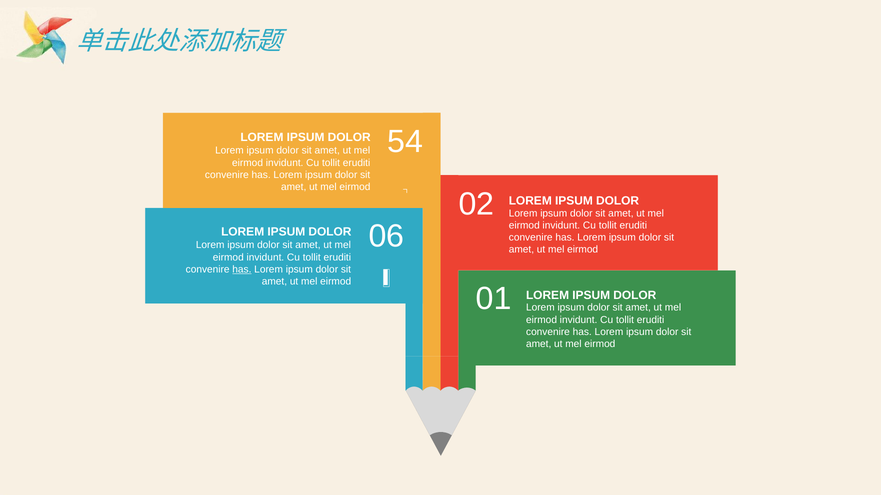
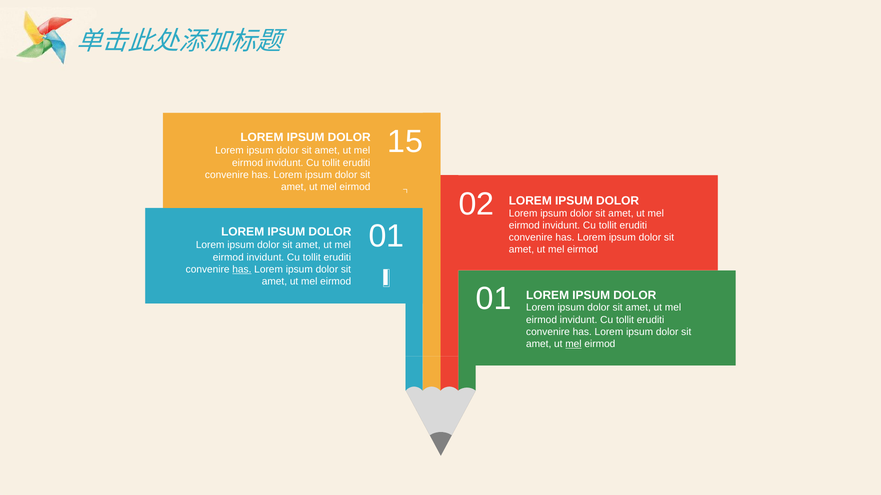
54: 54 -> 15 (405, 142)
06: 06 -> 01 (386, 237)
mel underline: none -> present (573, 344)
